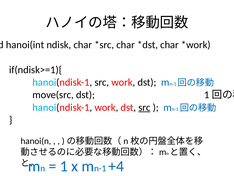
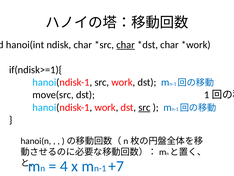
char underline: none -> present (126, 45)
1: 1 -> 4 (64, 166)
+4: +4 -> +7 (116, 166)
